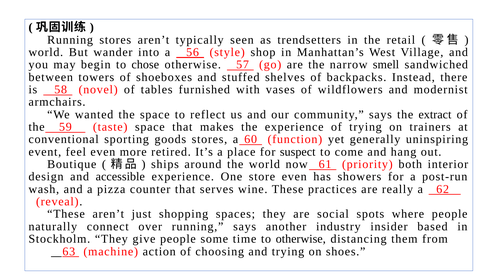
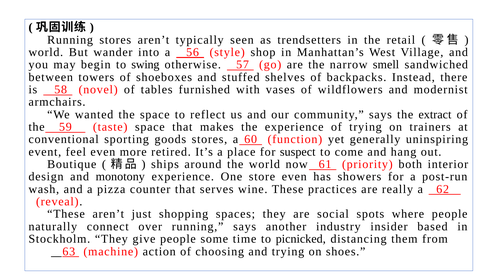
chose: chose -> swing (145, 65)
accessible: accessible -> monotony (120, 177)
to otherwise: otherwise -> picnicked (301, 239)
